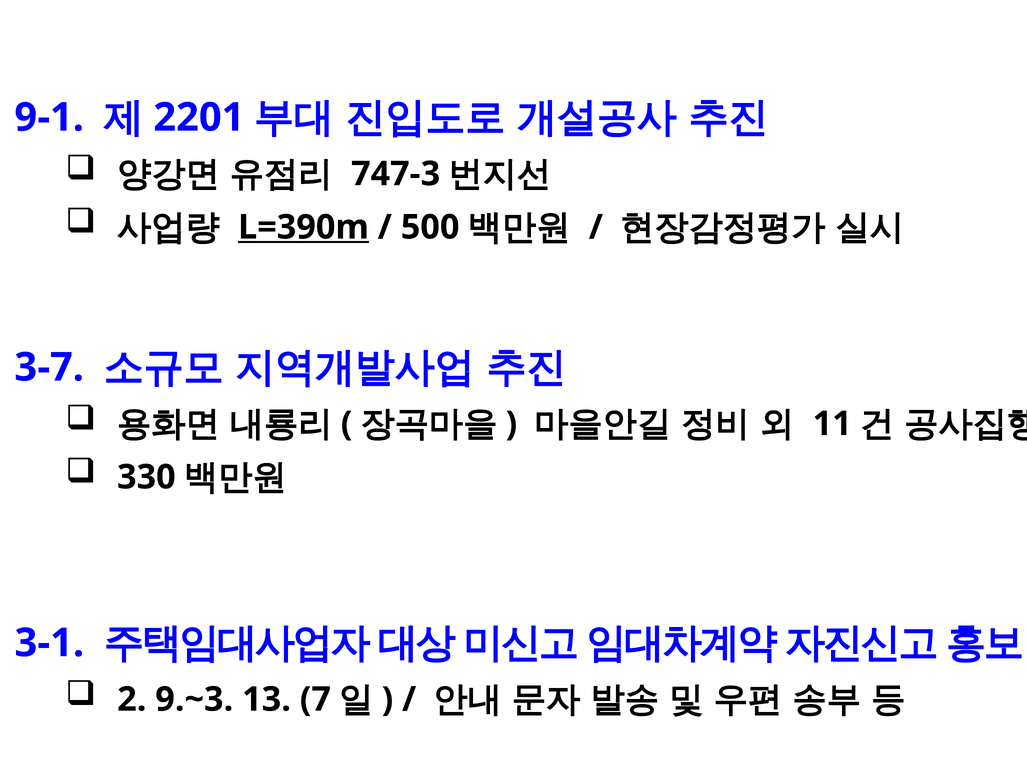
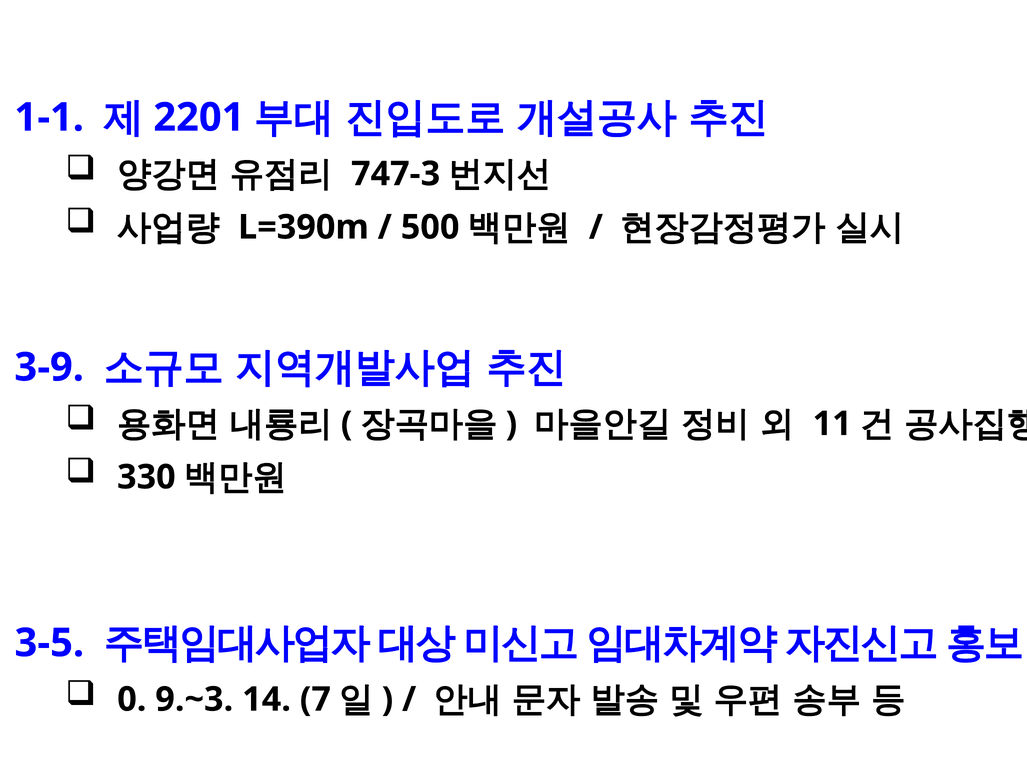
9-1: 9-1 -> 1-1 (49, 118)
L=390m underline: present -> none (303, 227)
3-7: 3-7 -> 3-9 (49, 367)
3-1: 3-1 -> 3-5 (49, 643)
2: 2 -> 0 (132, 700)
13: 13 -> 14 (267, 700)
